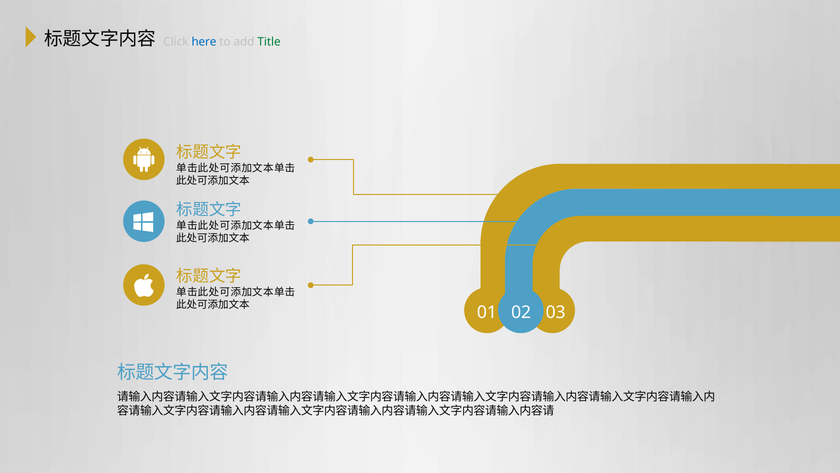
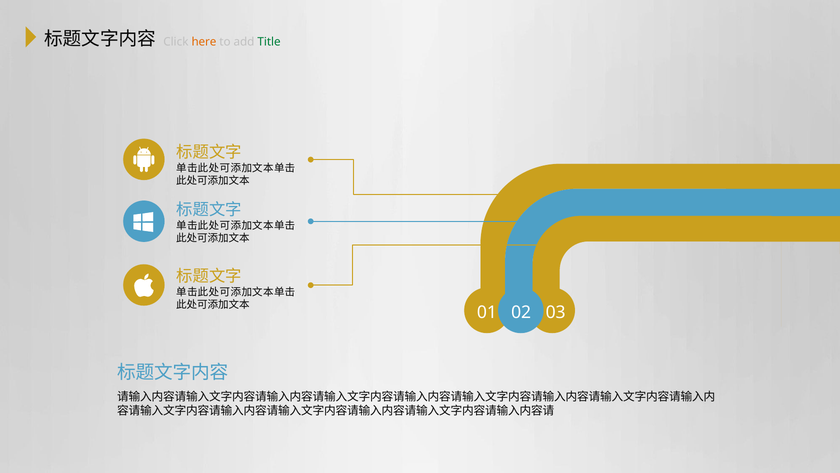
here colour: blue -> orange (204, 42)
